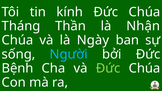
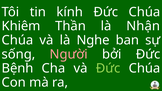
Tháng: Tháng -> Khiêm (21, 26)
Ngày: Ngày -> Nghe (93, 40)
Người colour: light blue -> pink (69, 54)
